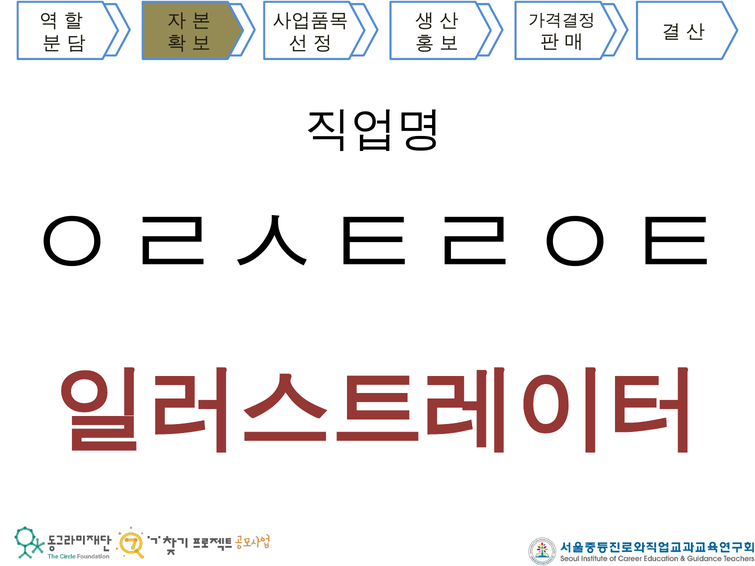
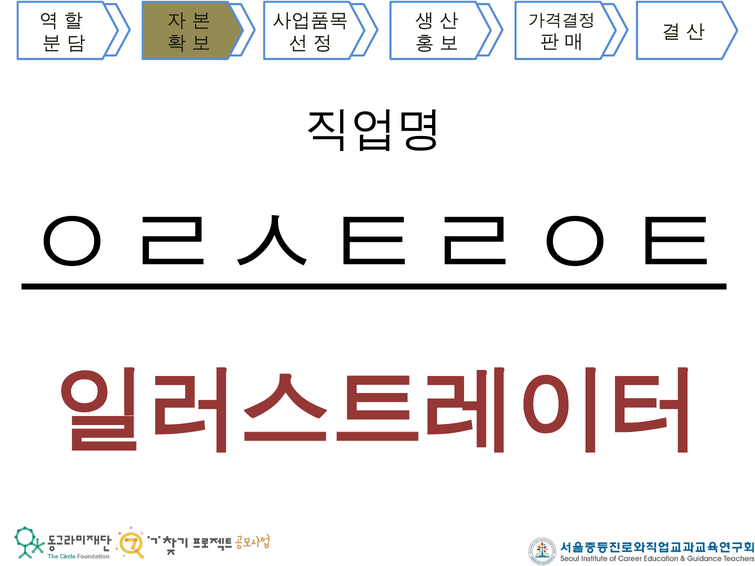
ㅇㄹㅅㅌㄹㅇㅌ underline: none -> present (374, 244)
